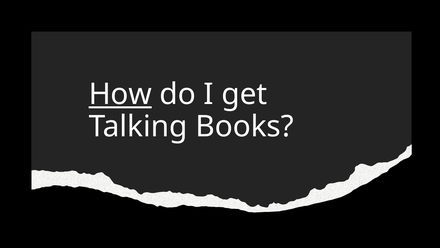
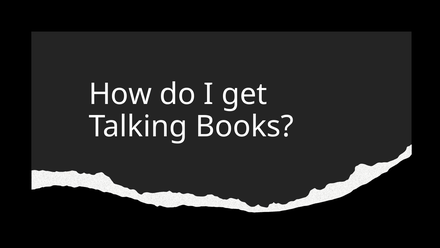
How underline: present -> none (120, 94)
